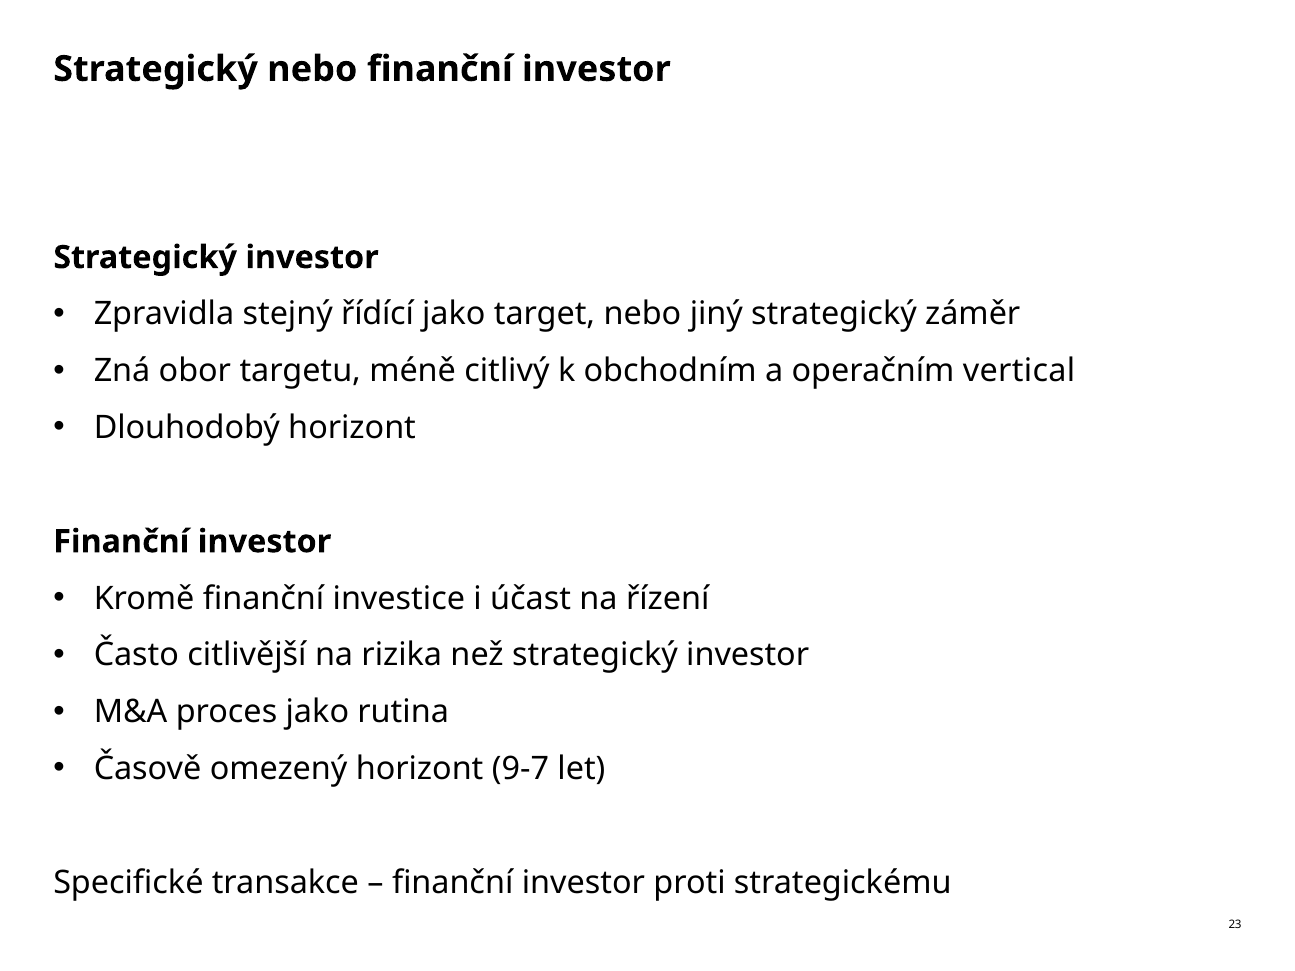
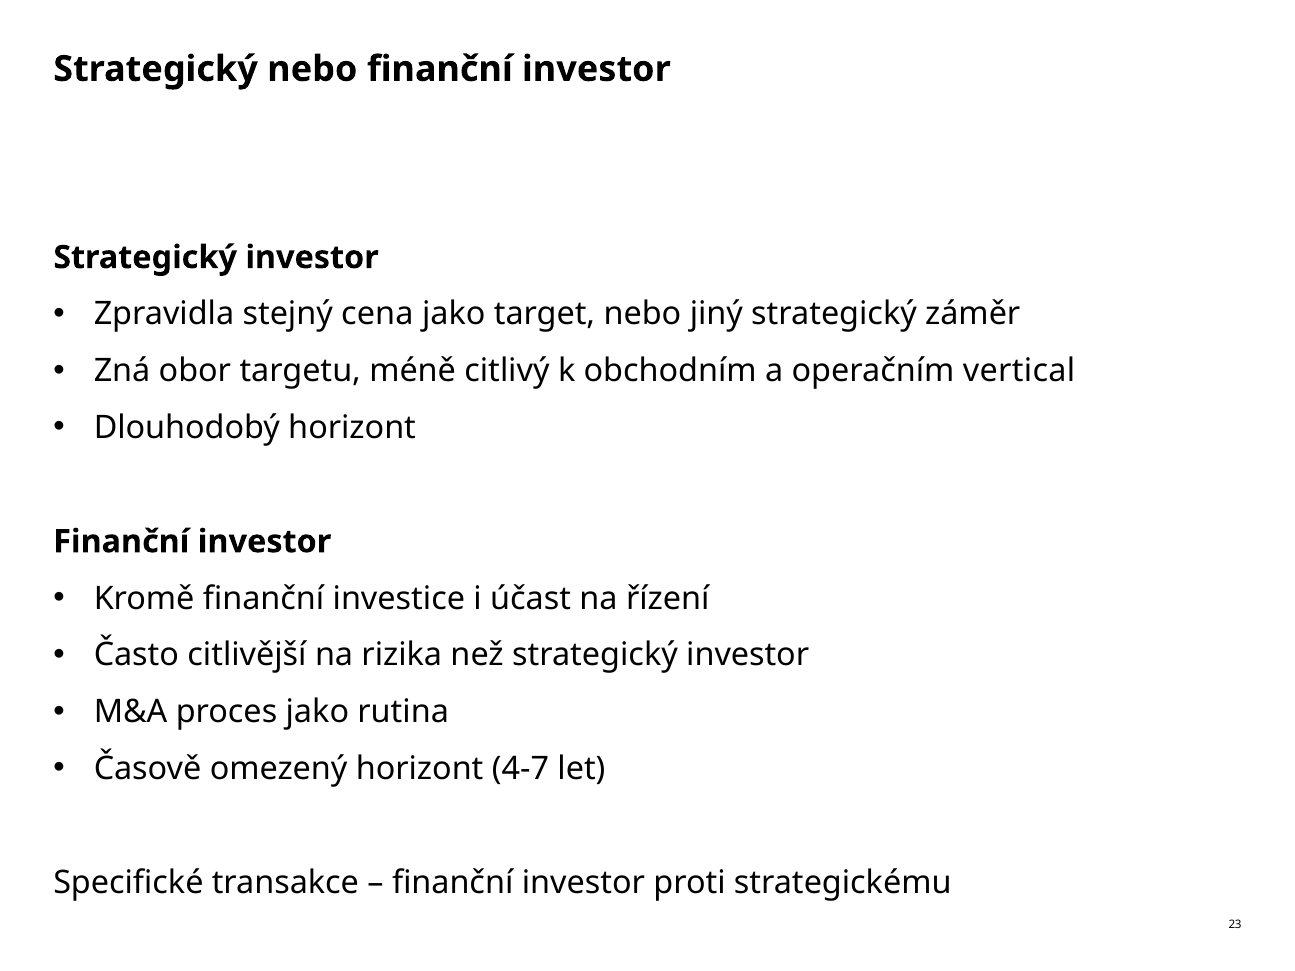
řídící: řídící -> cena (377, 314)
9-7: 9-7 -> 4-7 (520, 769)
